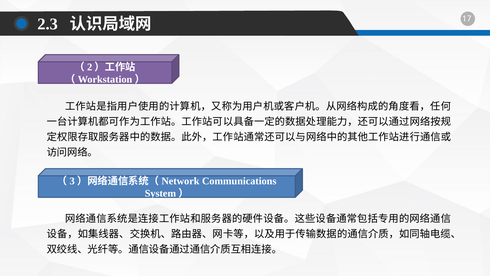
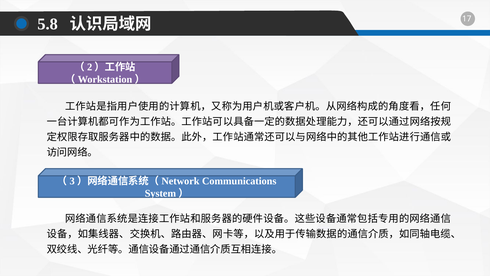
2.3: 2.3 -> 5.8 (48, 24)
